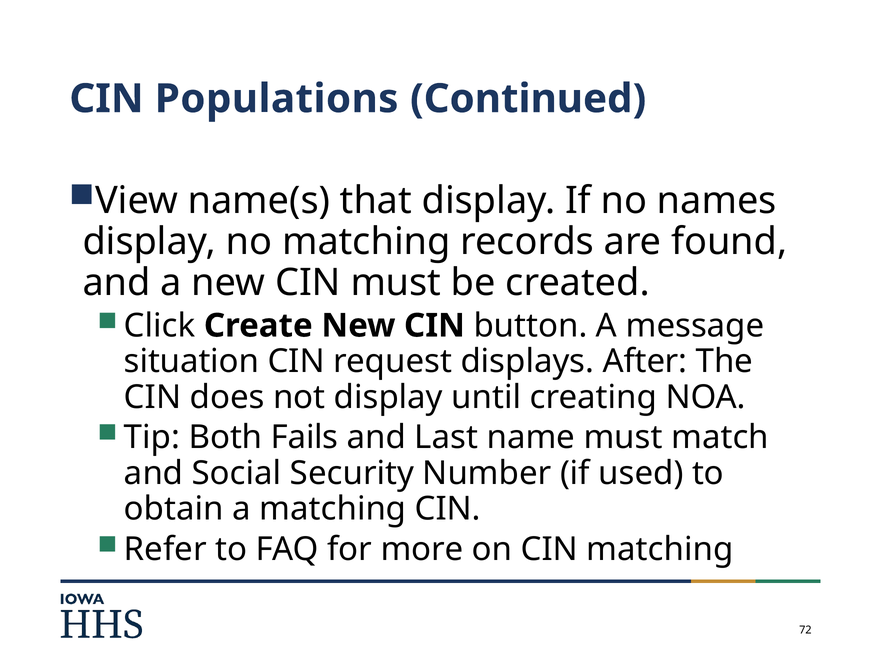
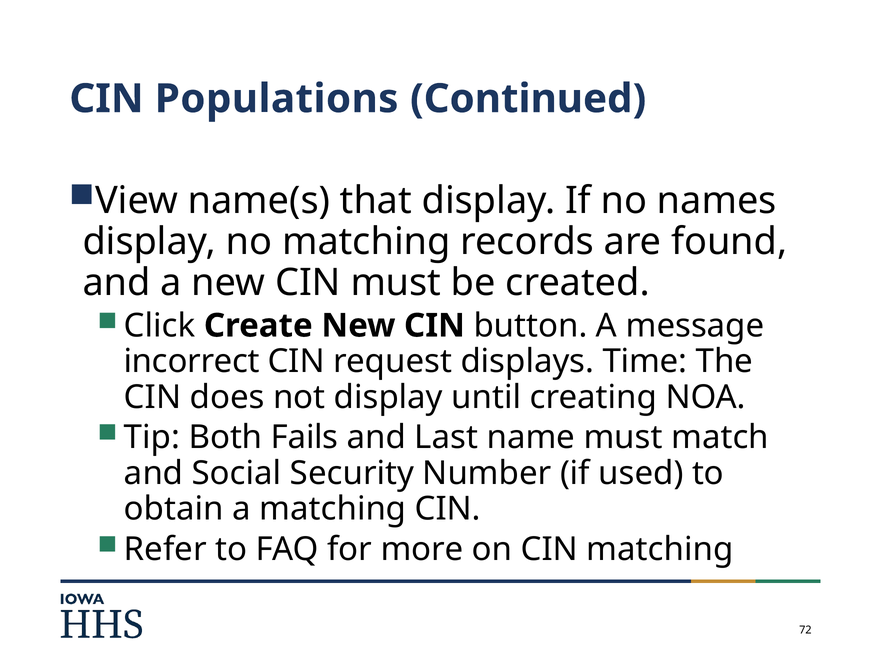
situation: situation -> incorrect (192, 361)
After: After -> Time (645, 361)
